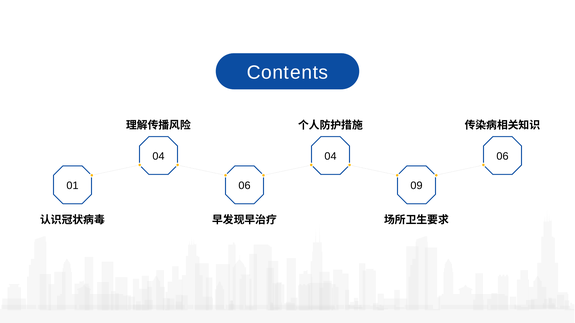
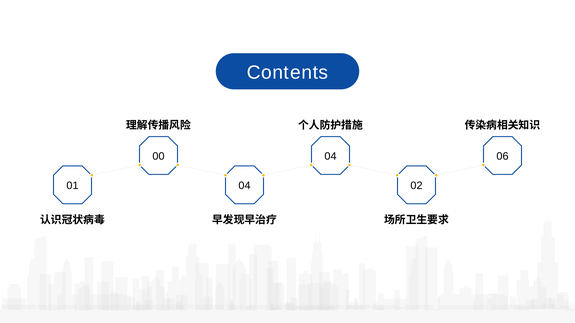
4: 4 -> 0 (162, 156)
6: 6 -> 4 (248, 186)
9: 9 -> 2 (420, 186)
